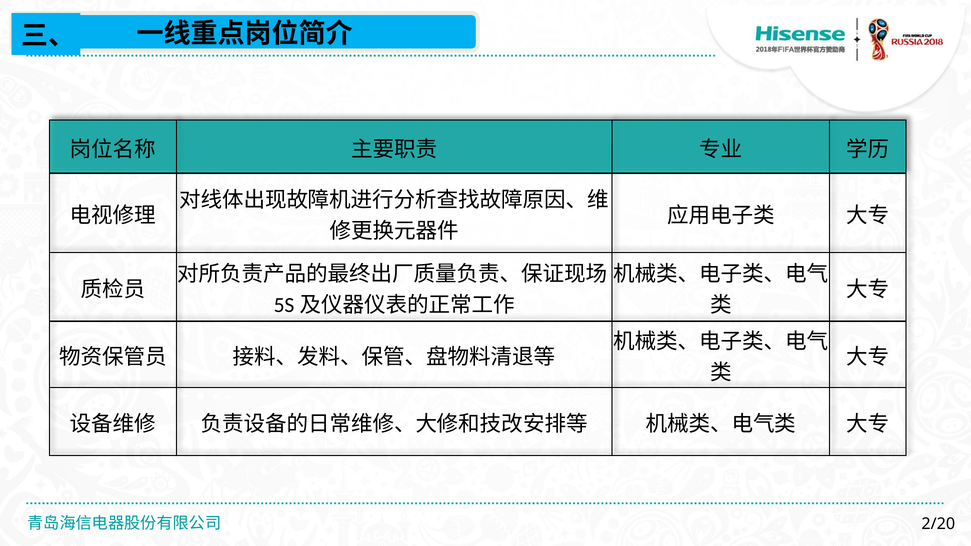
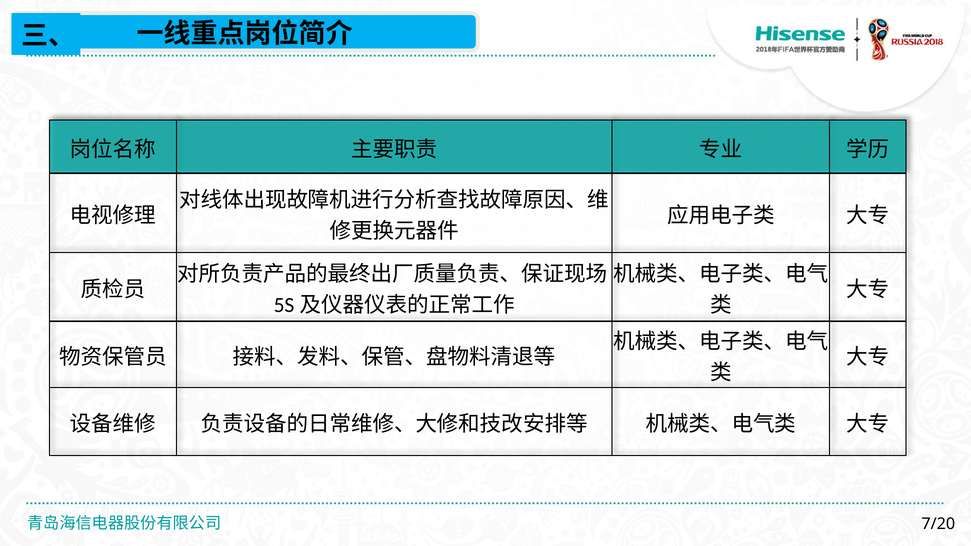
2/20: 2/20 -> 7/20 (938, 524)
